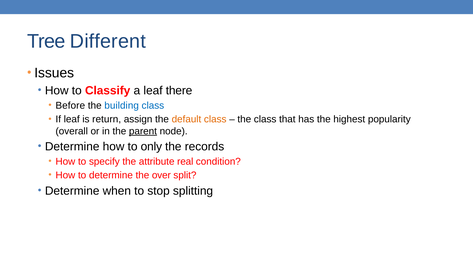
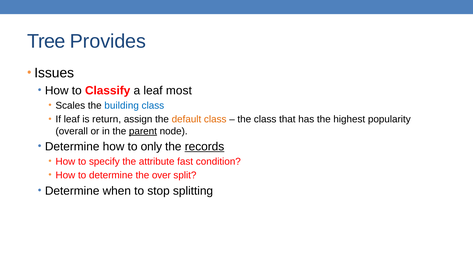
Different: Different -> Provides (108, 41)
there: there -> most (179, 91)
Before: Before -> Scales (70, 106)
records underline: none -> present (204, 147)
real: real -> fast (185, 162)
